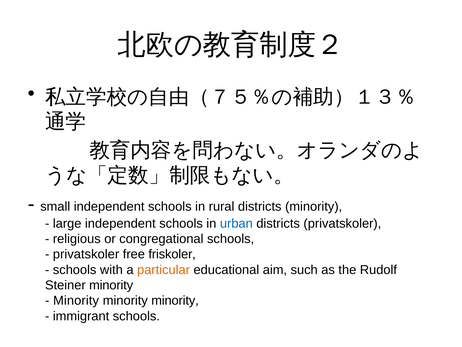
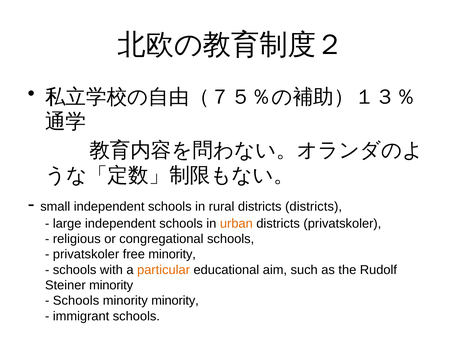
districts minority: minority -> districts (314, 206)
urban colour: blue -> orange (236, 223)
free friskoler: friskoler -> minority (172, 254)
Minority: Minority -> Schools (76, 300)
